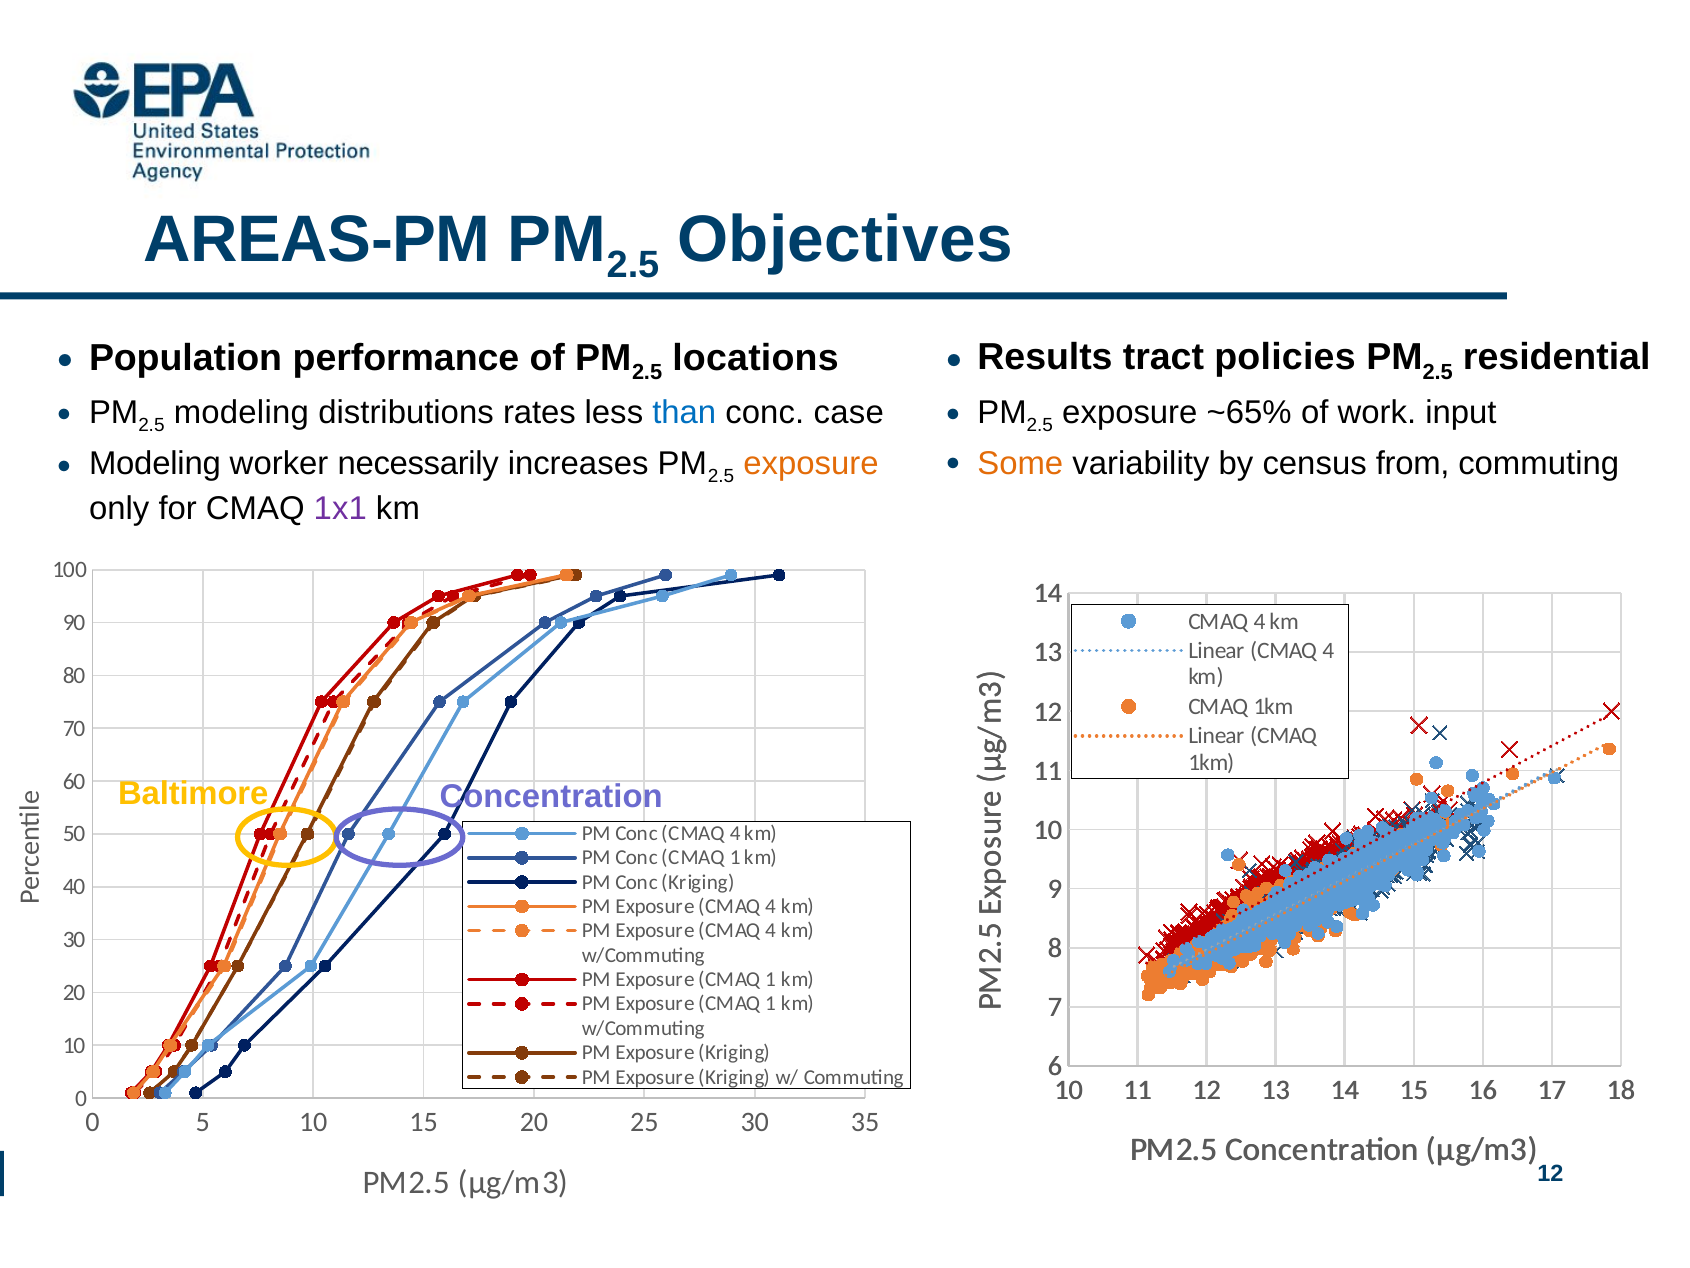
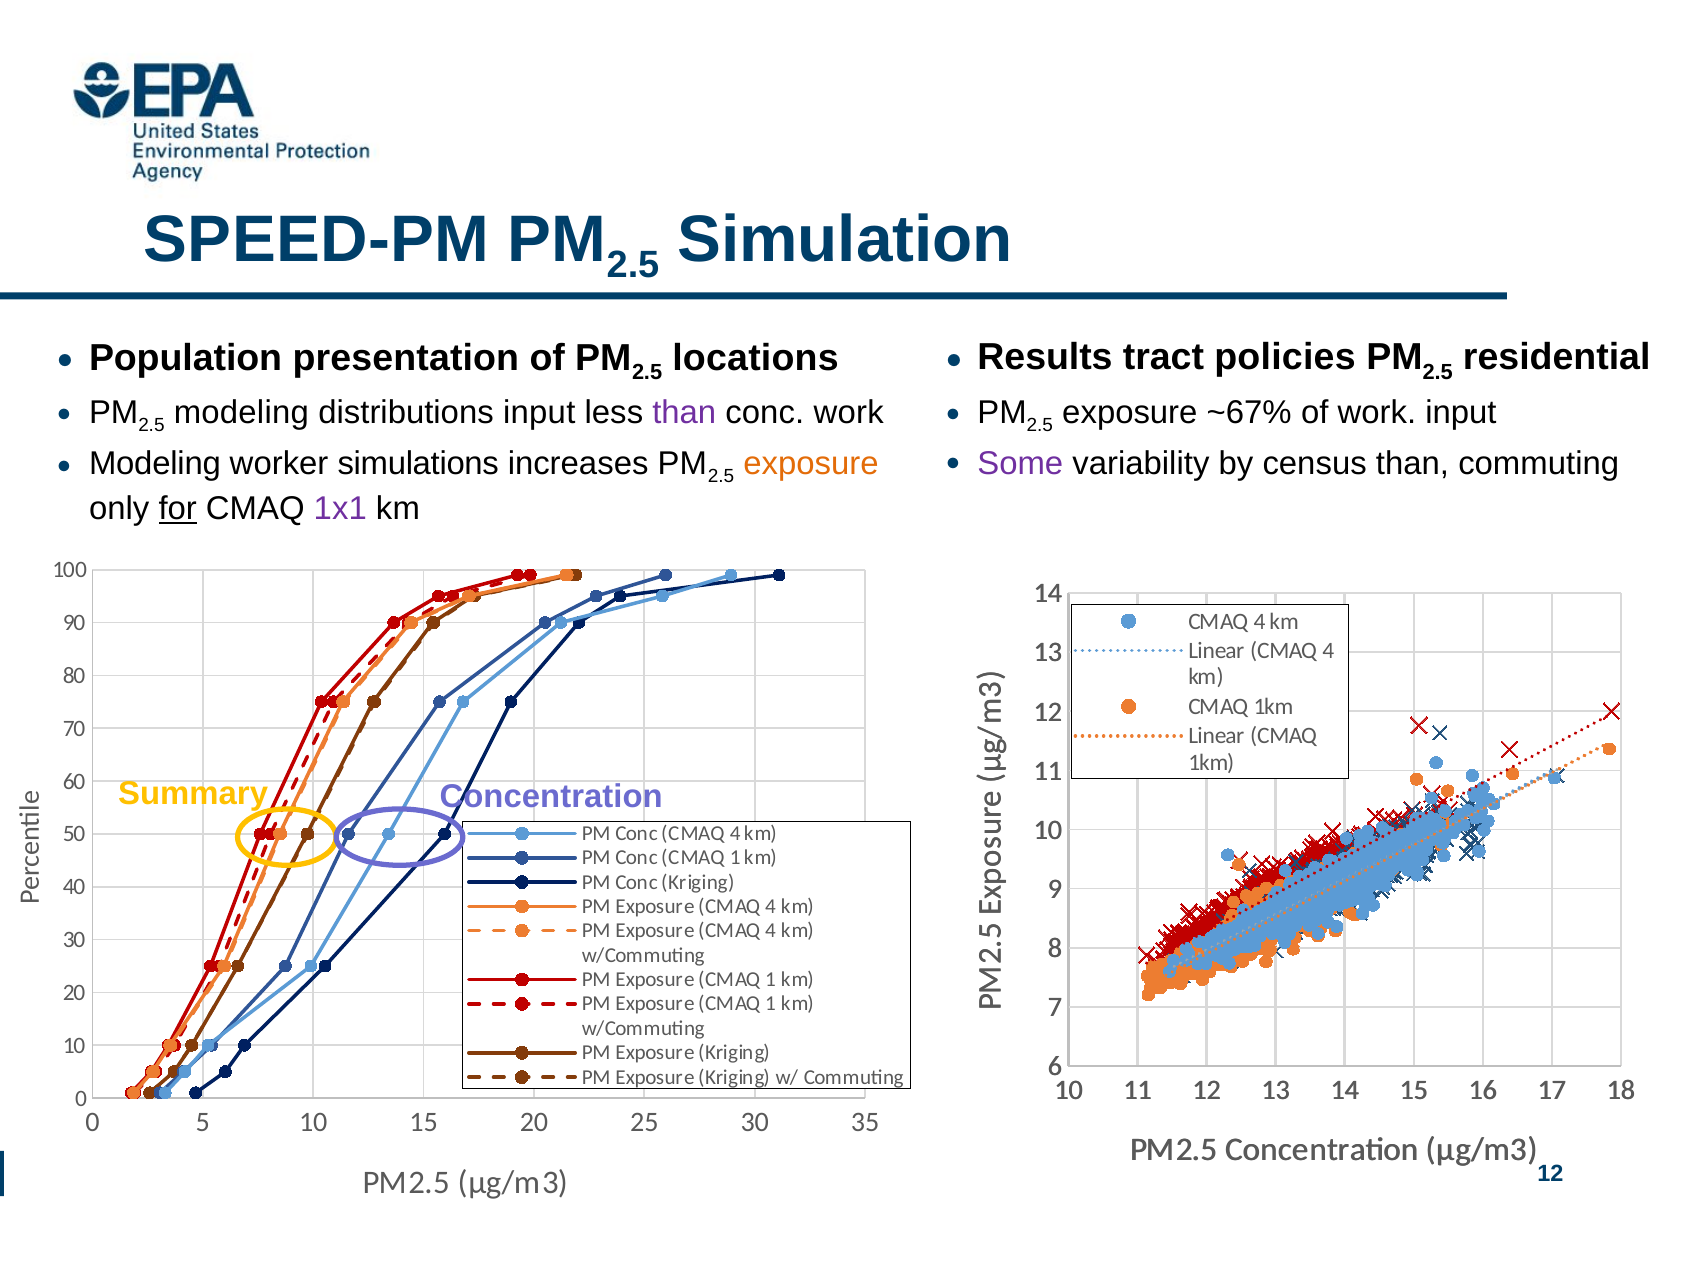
AREAS-PM: AREAS-PM -> SPEED-PM (317, 239)
Objectives: Objectives -> Simulation (845, 239)
performance: performance -> presentation (406, 357)
~65%: ~65% -> ~67% (1249, 412)
distributions rates: rates -> input (539, 412)
than colour: blue -> purple (684, 412)
conc case: case -> work (849, 412)
Some colour: orange -> purple (1020, 464)
census from: from -> than (1413, 464)
necessarily: necessarily -> simulations (418, 464)
for underline: none -> present (178, 508)
Baltimore: Baltimore -> Summary (193, 793)
